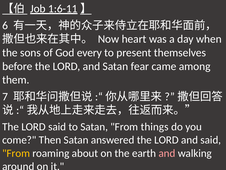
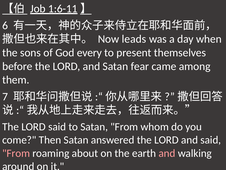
heart: heart -> leads (134, 39)
things: things -> whom (155, 126)
From colour: yellow -> pink (16, 153)
